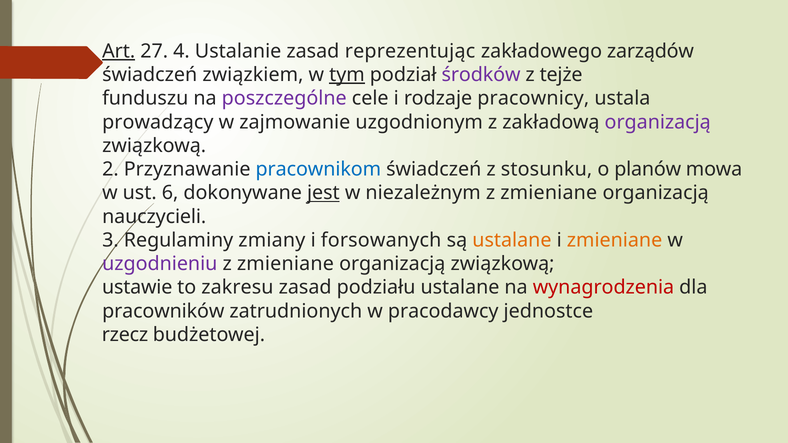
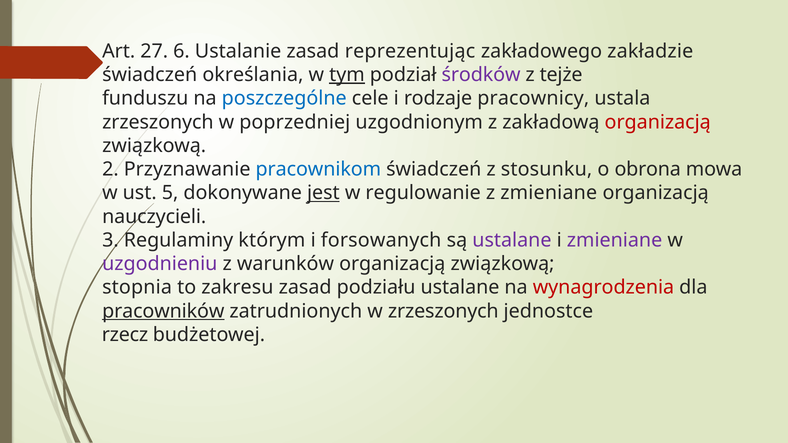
Art underline: present -> none (119, 51)
4: 4 -> 6 (181, 51)
zarządów: zarządów -> zakładzie (650, 51)
związkiem: związkiem -> określania (253, 75)
poszczególne colour: purple -> blue (284, 99)
prowadzący: prowadzący -> zrzeszonych (158, 122)
zajmowanie: zajmowanie -> poprzedniej (295, 122)
organizacją colour: purple -> red (658, 122)
planów: planów -> obrona (648, 169)
6: 6 -> 5 (170, 193)
niezależnym: niezależnym -> regulowanie (423, 193)
zmiany: zmiany -> którym (272, 240)
ustalane colour: orange -> purple (512, 240)
zmieniane colour: orange -> purple (615, 240)
zmieniane: zmieniane -> warunków (285, 264)
ustawie: ustawie -> stopnia (137, 288)
pracowników underline: none -> present (163, 311)
w pracodawcy: pracodawcy -> zrzeszonych (443, 311)
